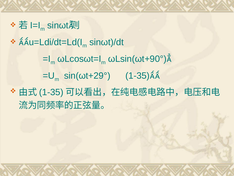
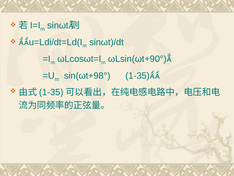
sin(ωt+29°: sin(ωt+29° -> sin(ωt+98° (87, 76)
